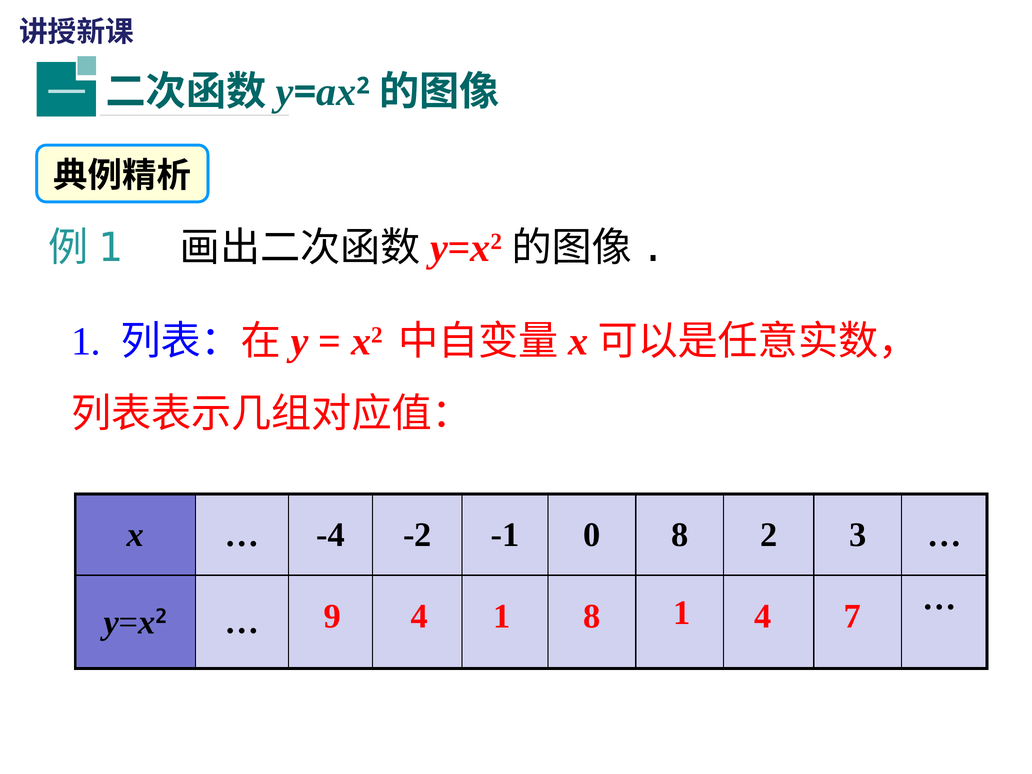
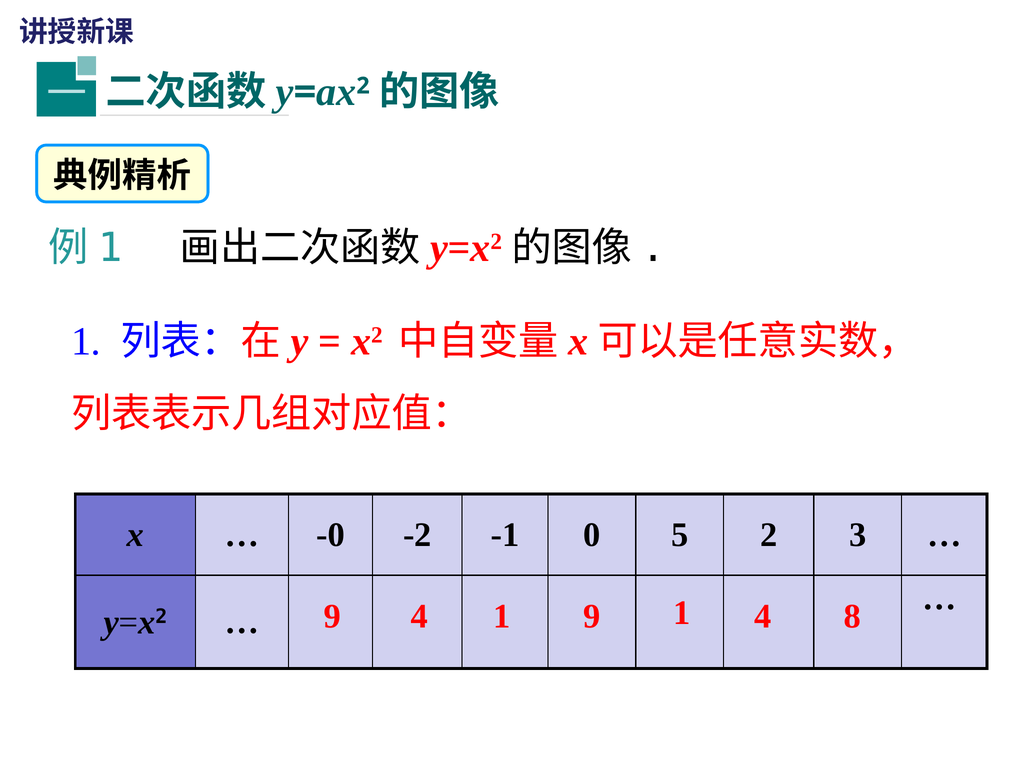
-4: -4 -> -0 (331, 535)
0 8: 8 -> 5 (680, 535)
1 8: 8 -> 9 (592, 616)
7: 7 -> 8 (852, 616)
